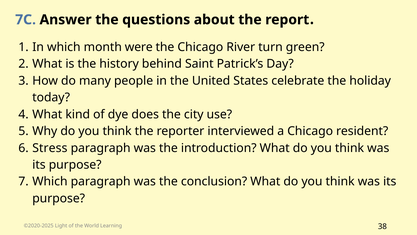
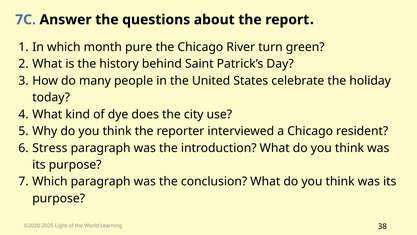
were: were -> pure (139, 47)
